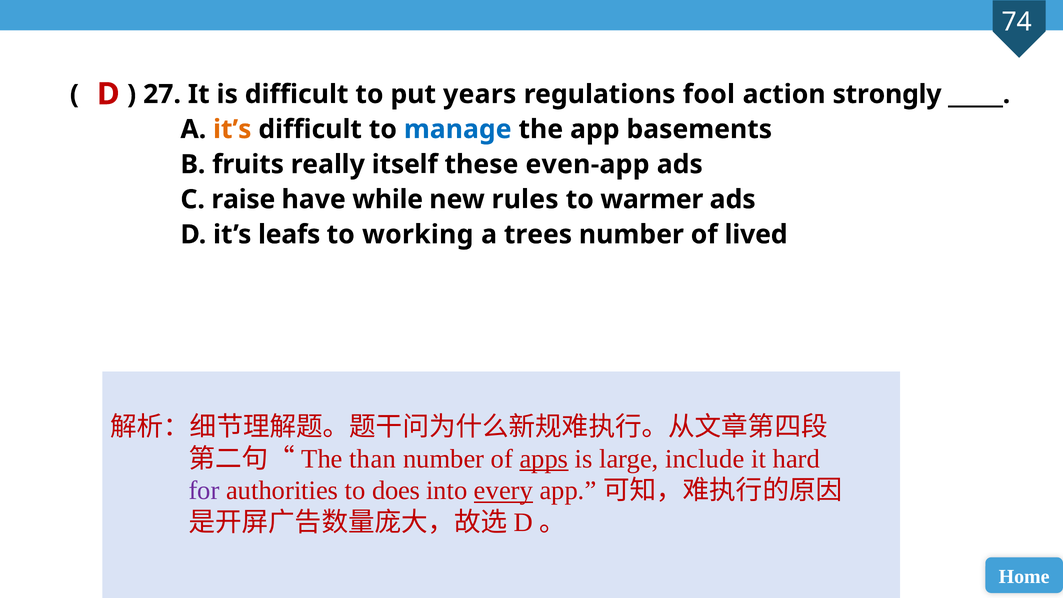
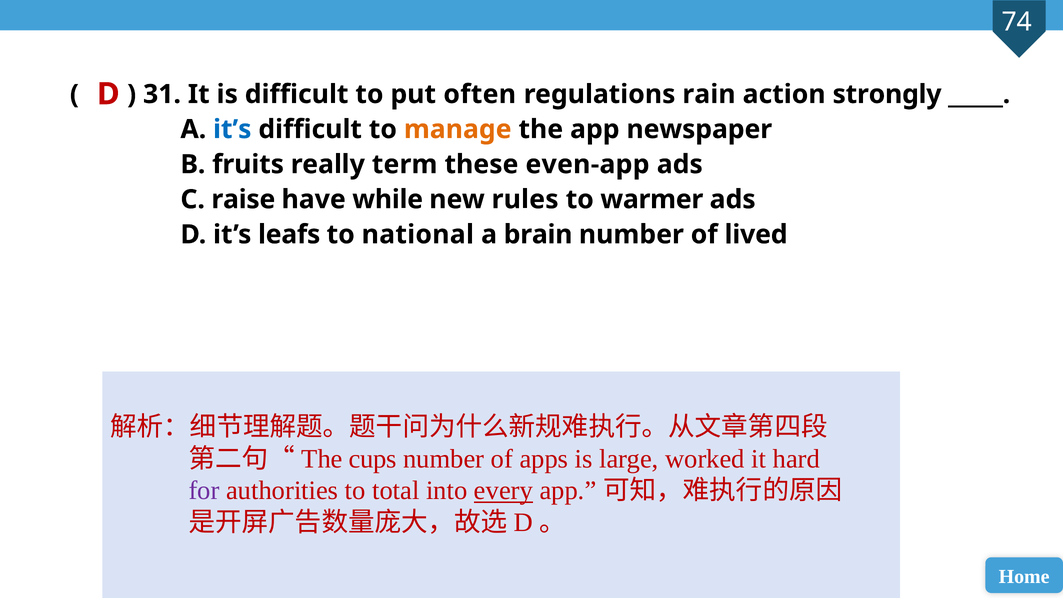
27: 27 -> 31 (162, 94)
years: years -> often (480, 94)
fool: fool -> rain (709, 94)
it’s colour: orange -> blue (232, 129)
manage colour: blue -> orange (458, 129)
basements: basements -> newspaper (699, 129)
itself: itself -> term (405, 164)
working: working -> national (418, 235)
trees: trees -> brain (538, 235)
than: than -> cups (373, 459)
apps underline: present -> none (544, 459)
include: include -> worked (705, 459)
does: does -> total (396, 491)
